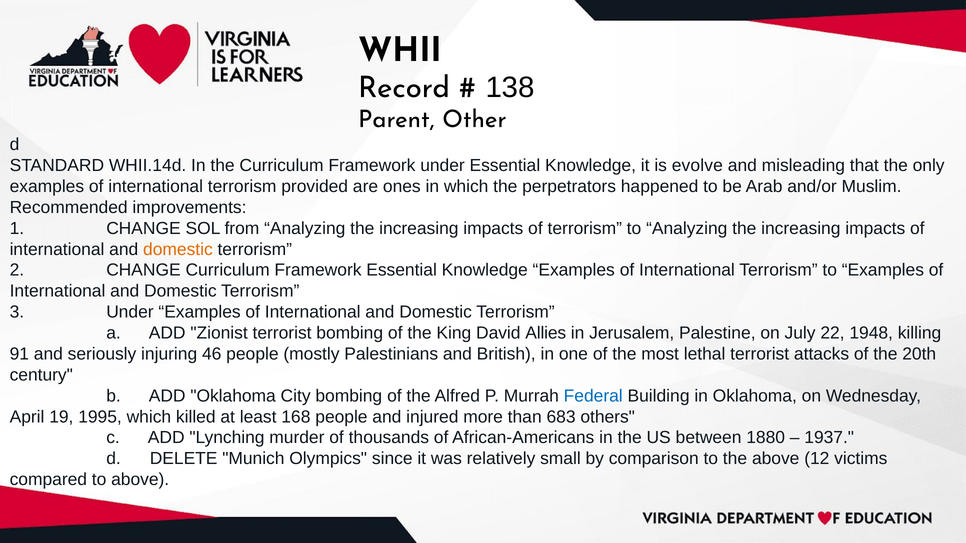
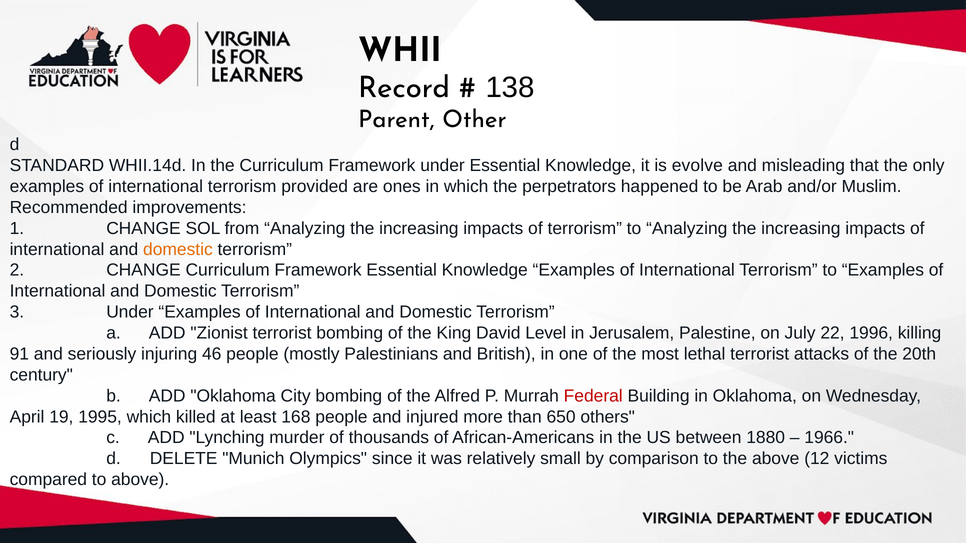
Allies: Allies -> Level (546, 333)
1948: 1948 -> 1996 (871, 333)
Federal colour: blue -> red (593, 396)
683: 683 -> 650 (561, 417)
1937: 1937 -> 1966 (829, 438)
